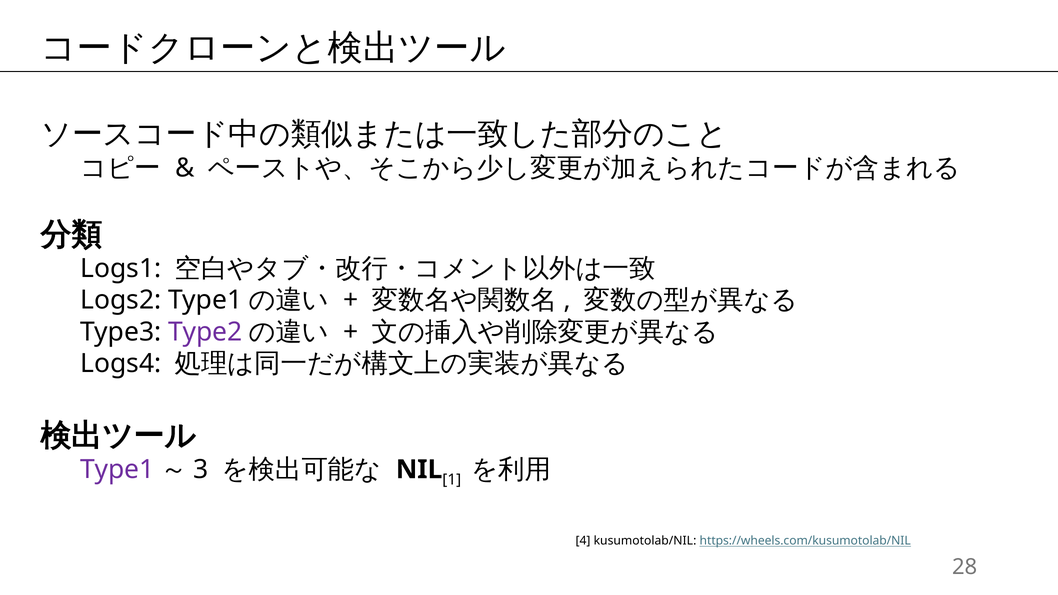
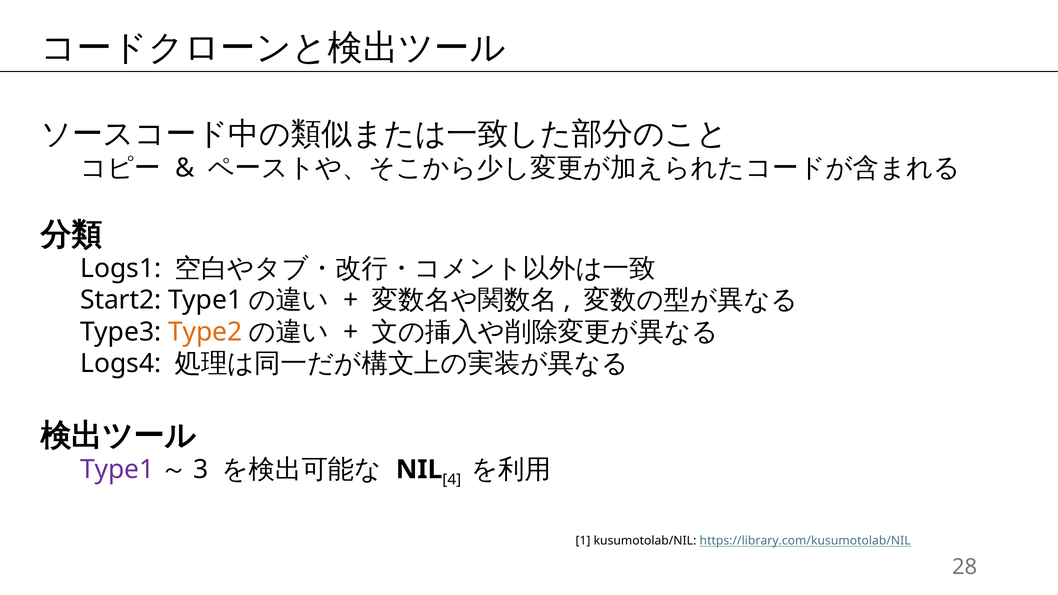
Logs2: Logs2 -> Start2 (121, 300)
Type2 colour: purple -> orange (205, 332)
1: 1 -> 4 (452, 480)
4: 4 -> 1 (583, 541)
https://wheels.com/kusumotolab/NIL: https://wheels.com/kusumotolab/NIL -> https://library.com/kusumotolab/NIL (805, 541)
